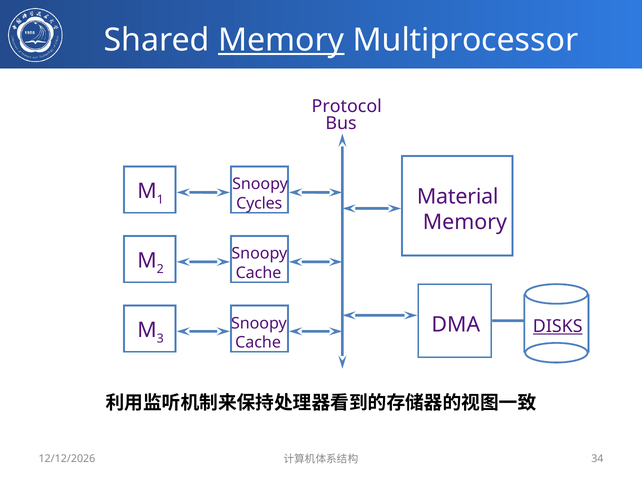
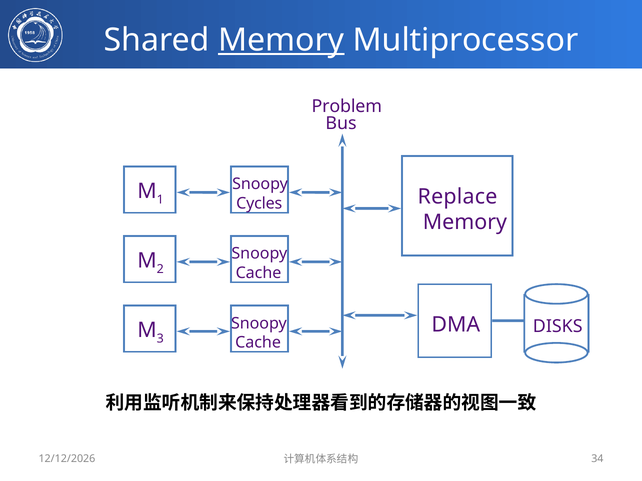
Protocol: Protocol -> Problem (347, 106)
Material: Material -> Replace (457, 197)
DISKS underline: present -> none (558, 327)
